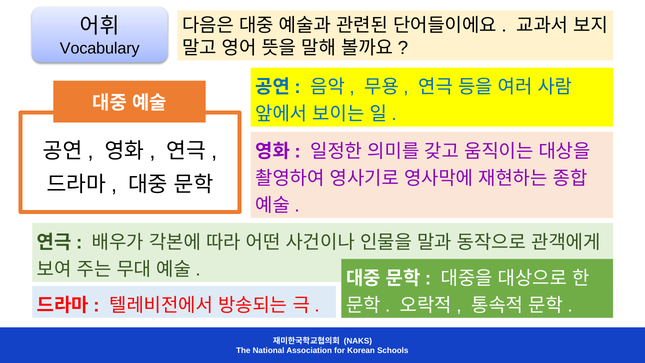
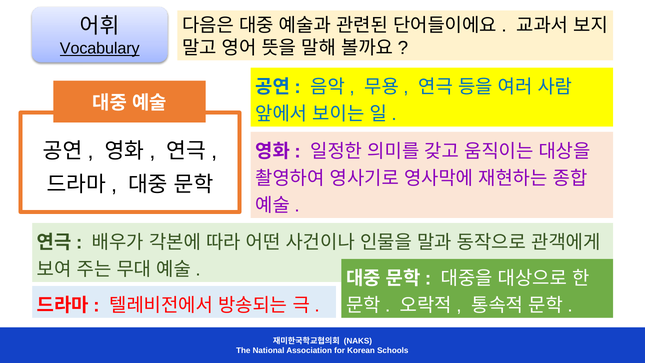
Vocabulary underline: none -> present (100, 49)
